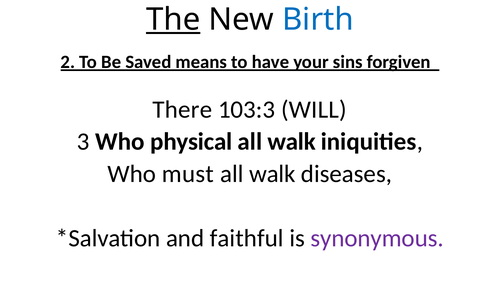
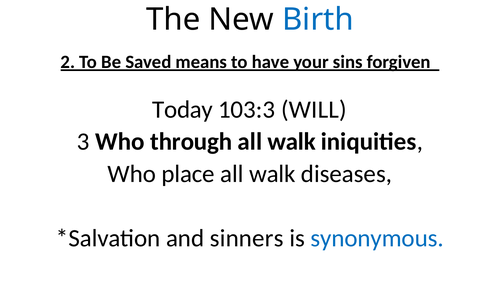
The underline: present -> none (173, 19)
There: There -> Today (183, 110)
physical: physical -> through (191, 142)
must: must -> place (188, 174)
faithful: faithful -> sinners (247, 238)
synonymous colour: purple -> blue (377, 238)
